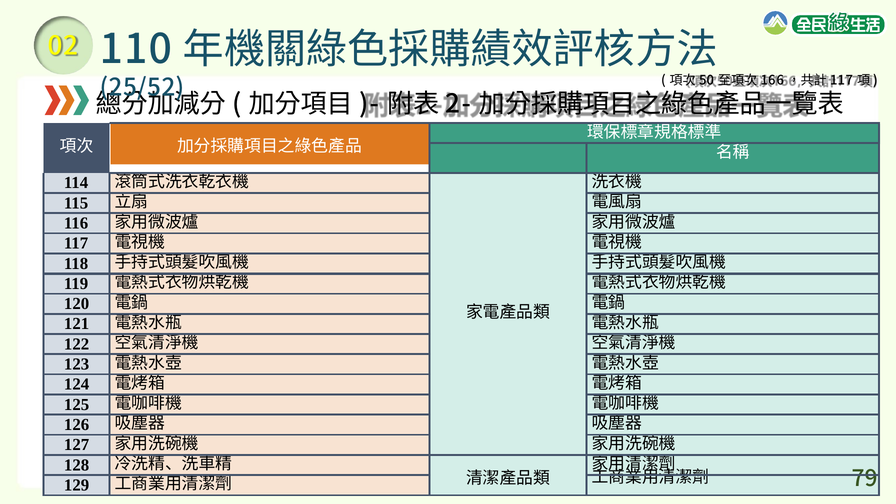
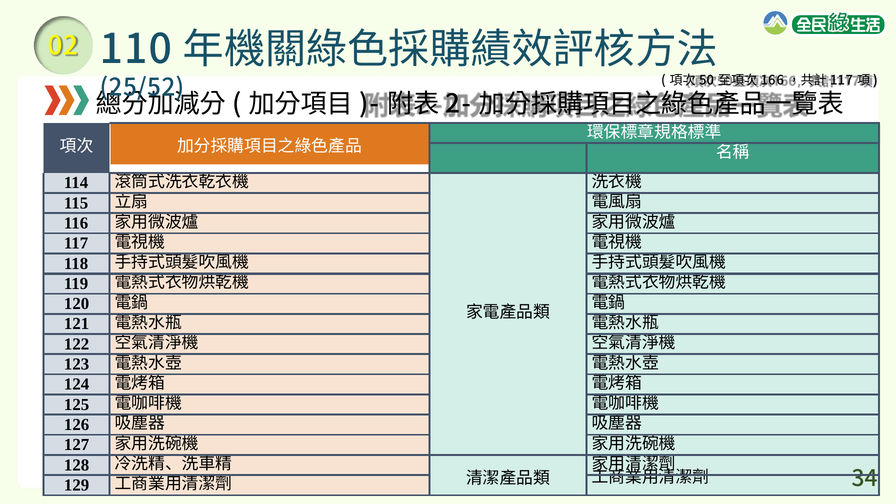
79: 79 -> 34 (865, 479)
